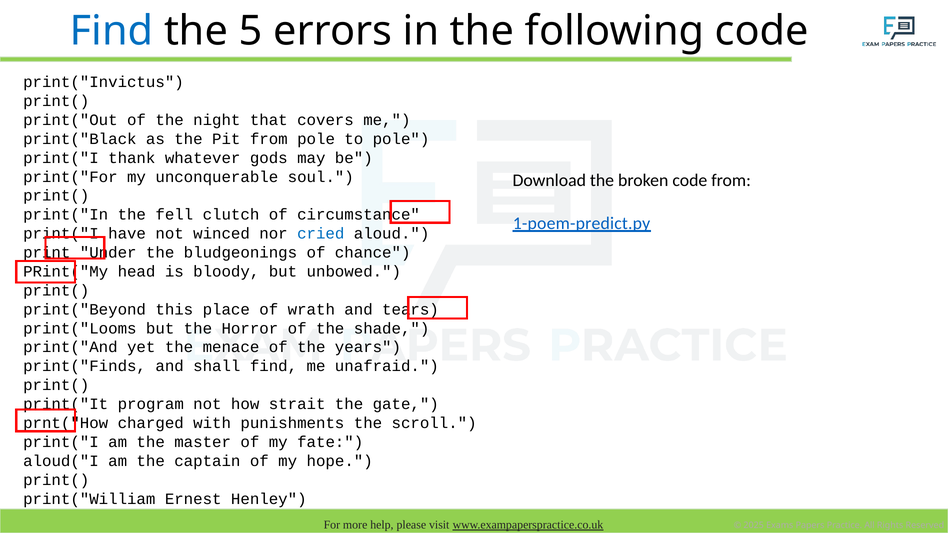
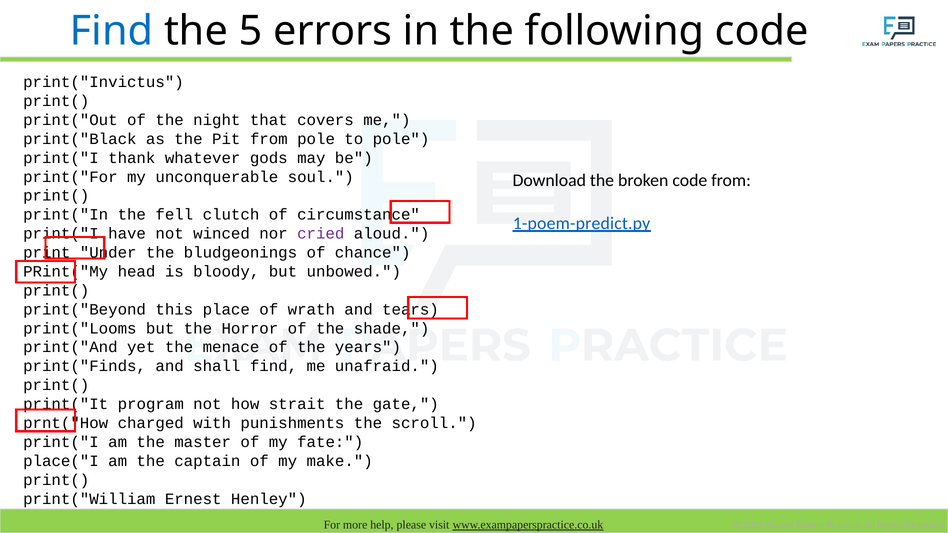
cried colour: blue -> purple (321, 234)
aloud("I: aloud("I -> place("I (61, 461)
hope: hope -> make (340, 461)
